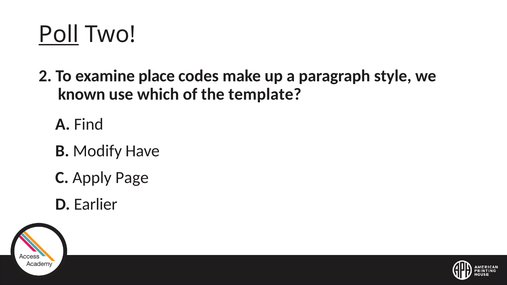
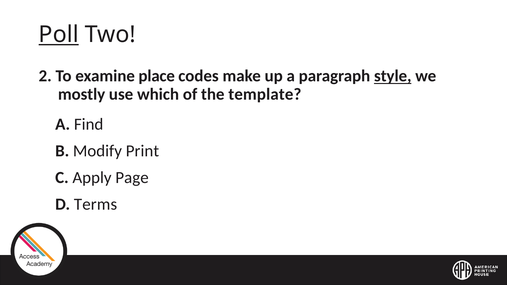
style underline: none -> present (393, 76)
known: known -> mostly (82, 94)
Have: Have -> Print (142, 151)
Earlier: Earlier -> Terms (95, 204)
